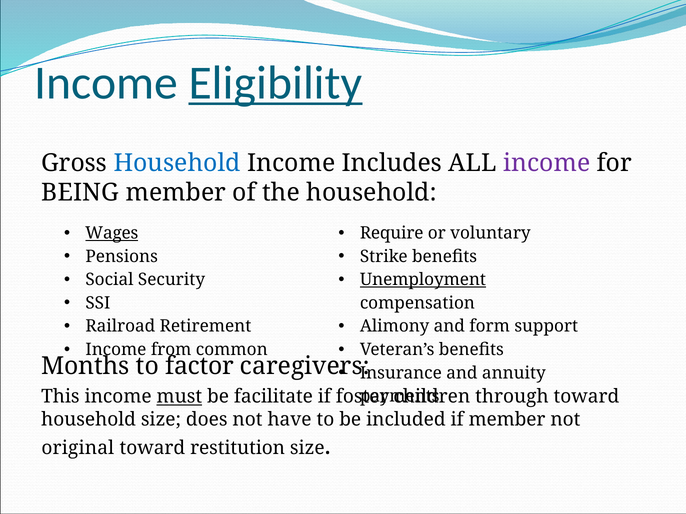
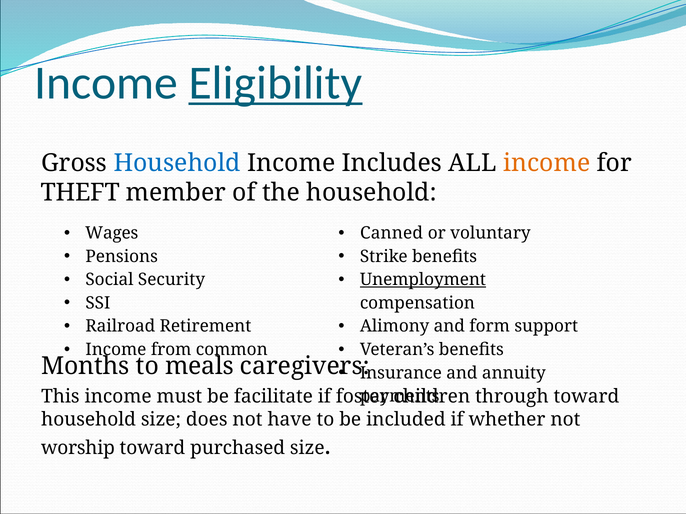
income colour: purple -> orange (547, 163)
BEING: BEING -> THEFT (80, 193)
Wages underline: present -> none (112, 233)
Require: Require -> Canned (392, 233)
factor: factor -> meals (200, 366)
must underline: present -> none (179, 397)
if member: member -> whether (507, 420)
original: original -> worship (78, 449)
restitution: restitution -> purchased (238, 449)
